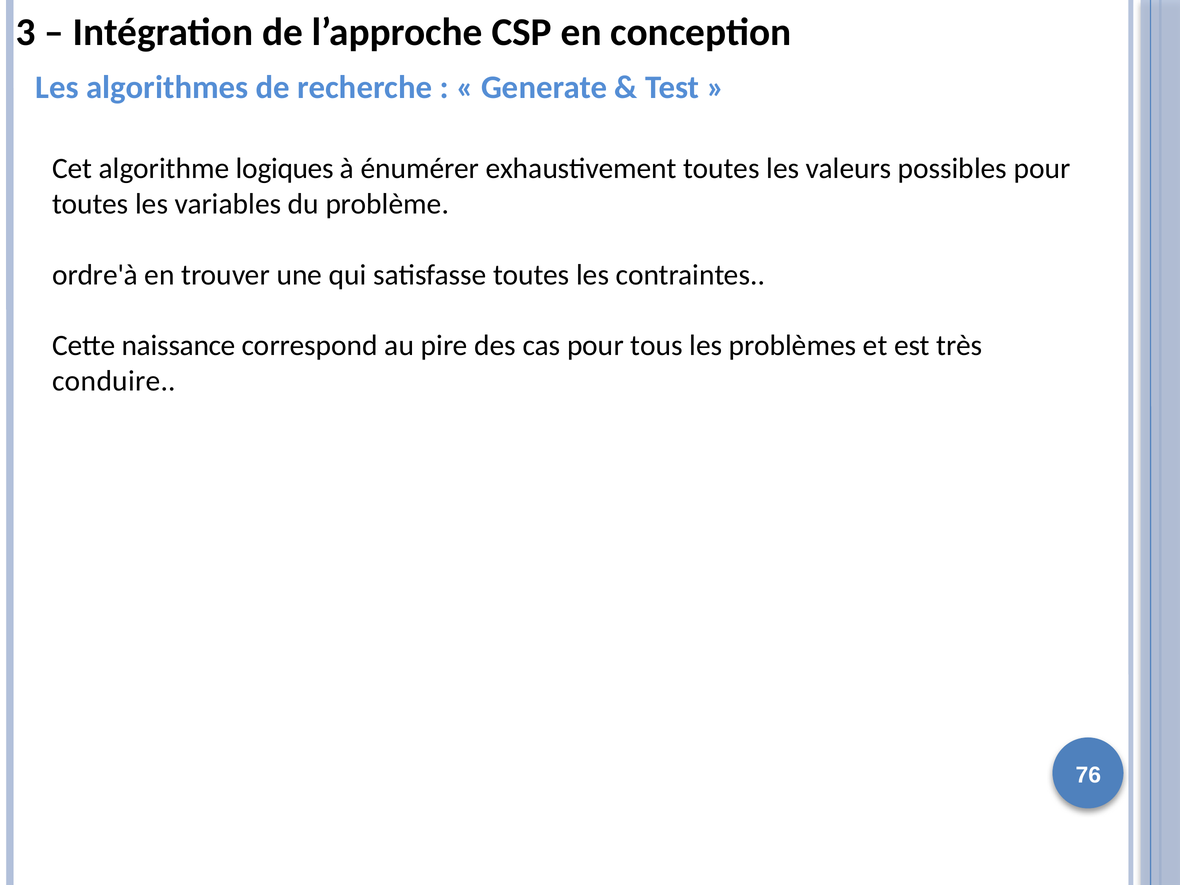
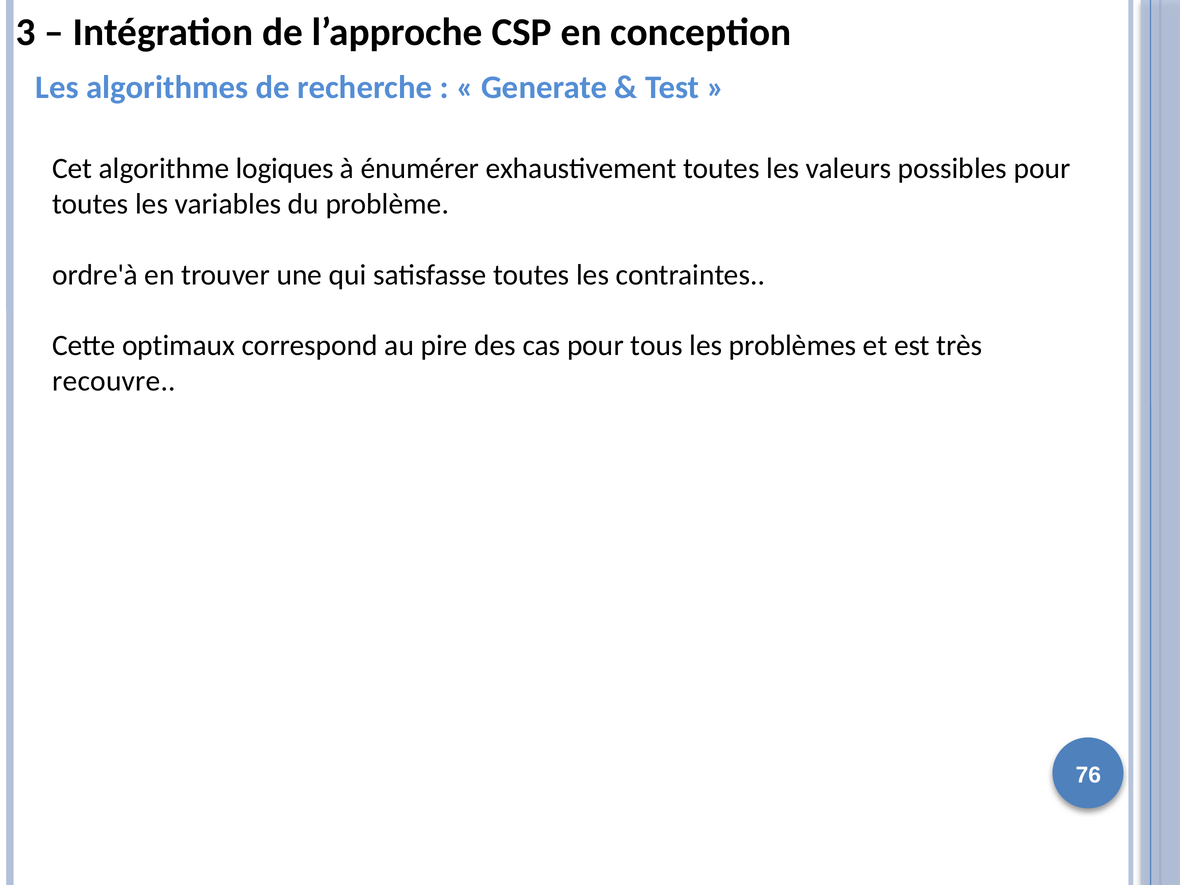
naissance: naissance -> optimaux (179, 346)
conduire: conduire -> recouvre (114, 381)
